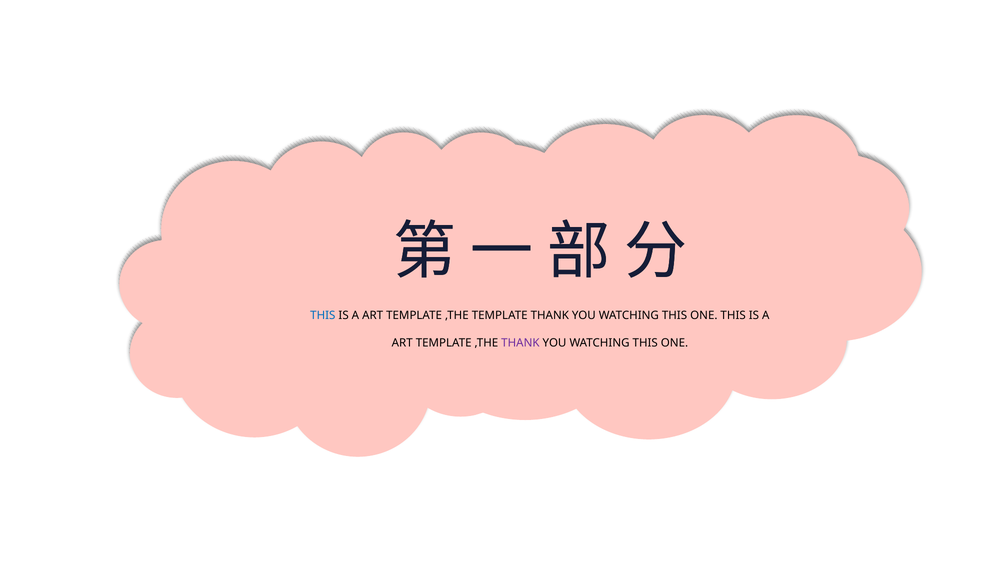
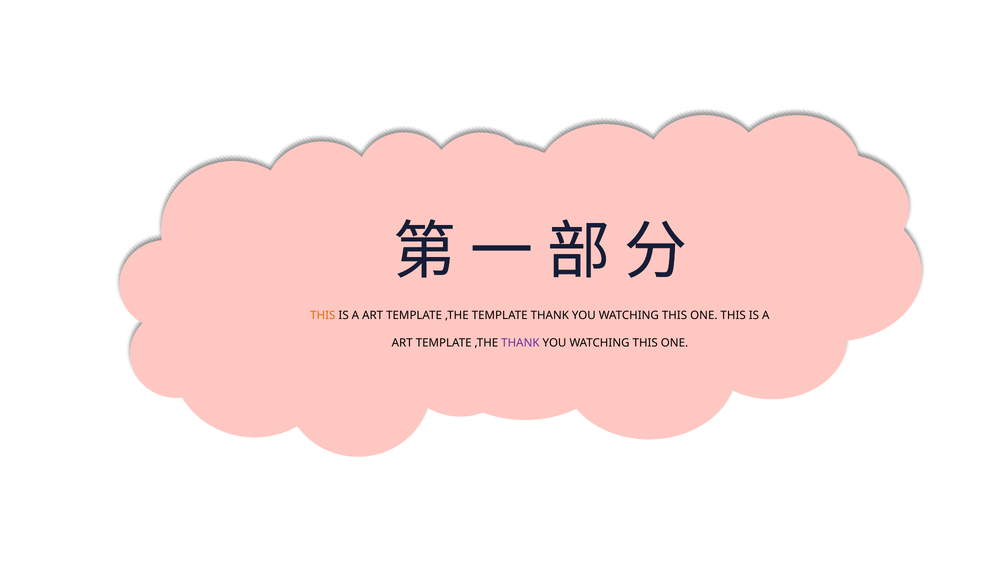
THIS colour: blue -> orange (323, 316)
